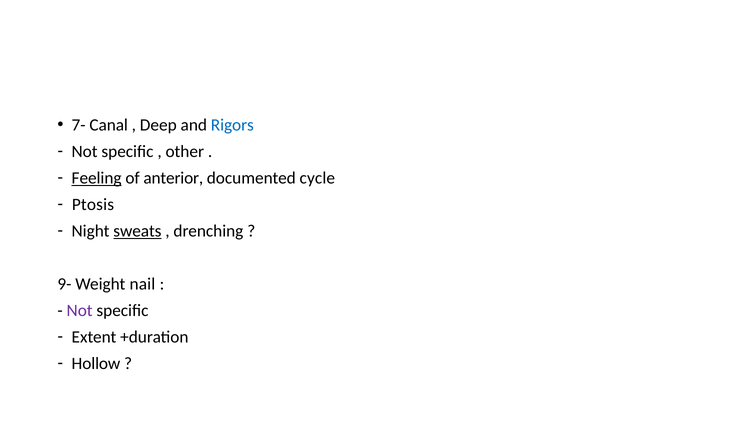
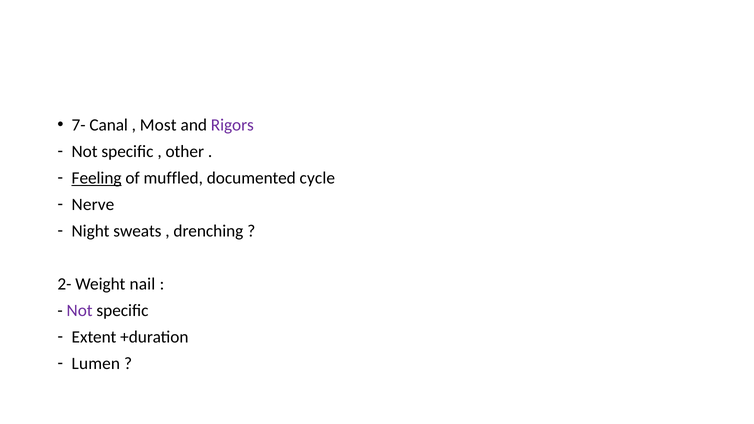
Deep: Deep -> Most (158, 125)
Rigors colour: blue -> purple (232, 125)
anterior: anterior -> muffled (173, 178)
Ptosis: Ptosis -> Nerve (93, 204)
sweats underline: present -> none (137, 231)
9-: 9- -> 2- (64, 284)
Hollow: Hollow -> Lumen (96, 364)
